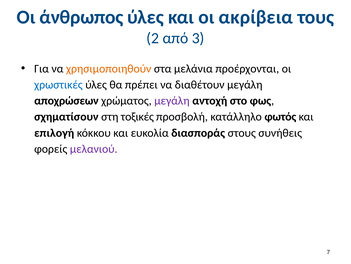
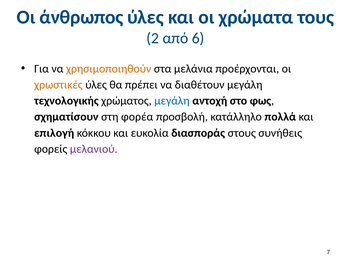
ακρίβεια: ακρίβεια -> χρώματα (256, 17)
3: 3 -> 6 (198, 38)
χρωστικές colour: blue -> orange (58, 85)
αποχρώσεων: αποχρώσεων -> τεχνολογικής (66, 101)
μεγάλη colour: purple -> blue (172, 101)
τοξικές: τοξικές -> φορέα (137, 117)
φωτός: φωτός -> πολλά (280, 117)
